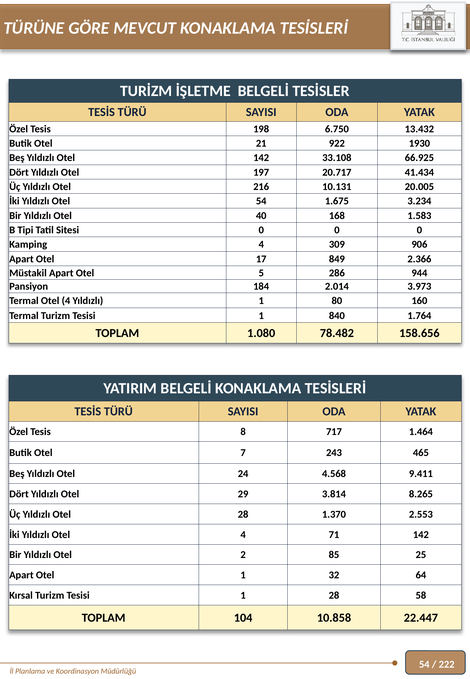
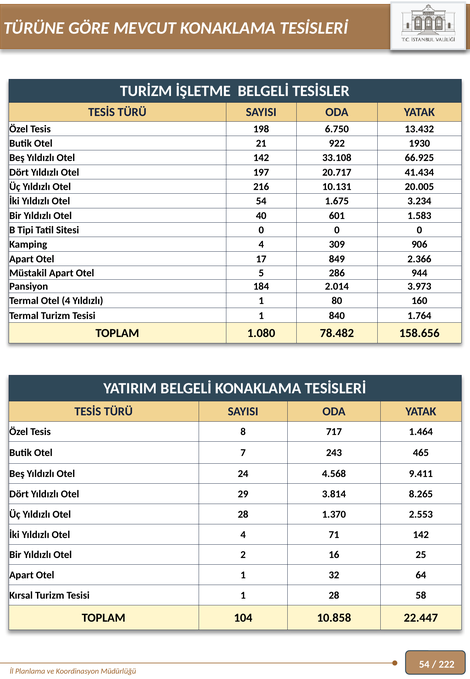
168: 168 -> 601 (337, 216)
85: 85 -> 16 (334, 555)
